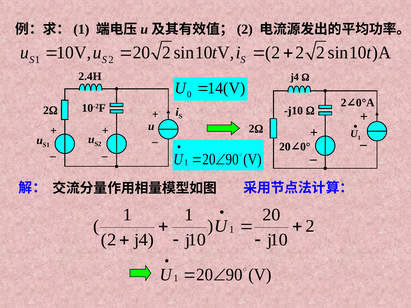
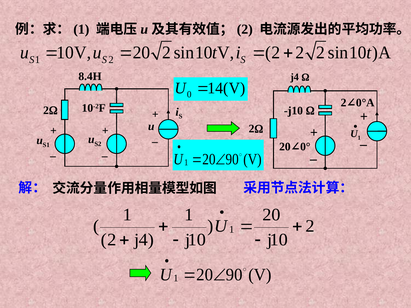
2.4H: 2.4H -> 8.4H (90, 76)
